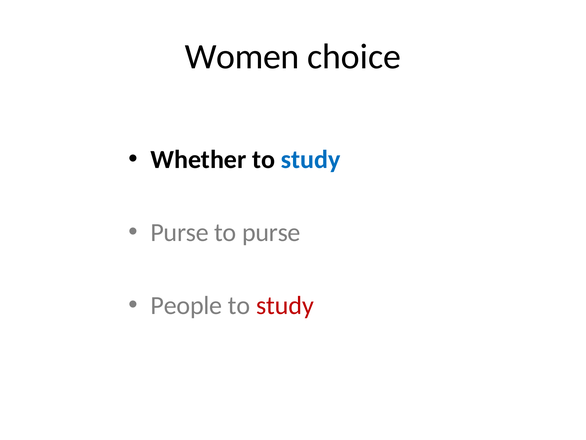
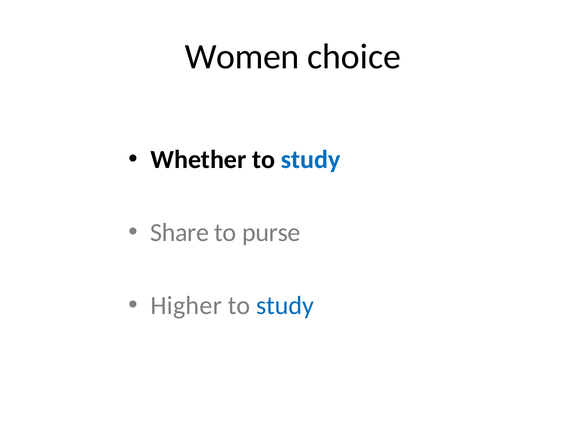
Purse: Purse -> Share (180, 232)
People: People -> Higher (186, 305)
study colour: red -> blue (285, 305)
